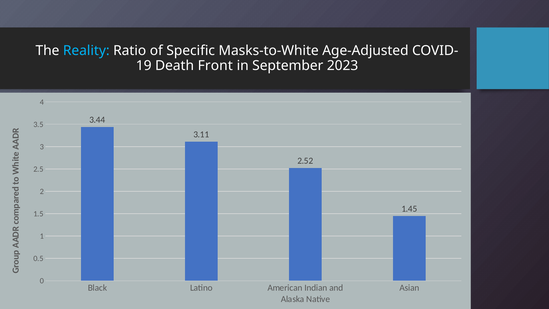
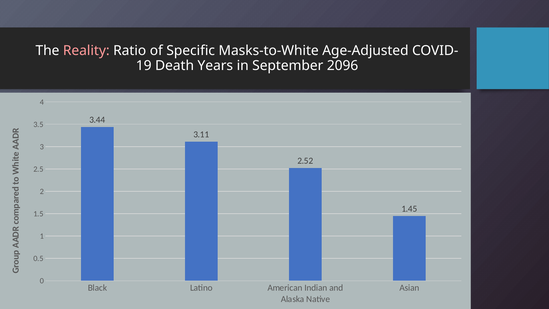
Reality colour: light blue -> pink (86, 51)
Front: Front -> Years (215, 66)
2023: 2023 -> 2096 (343, 66)
